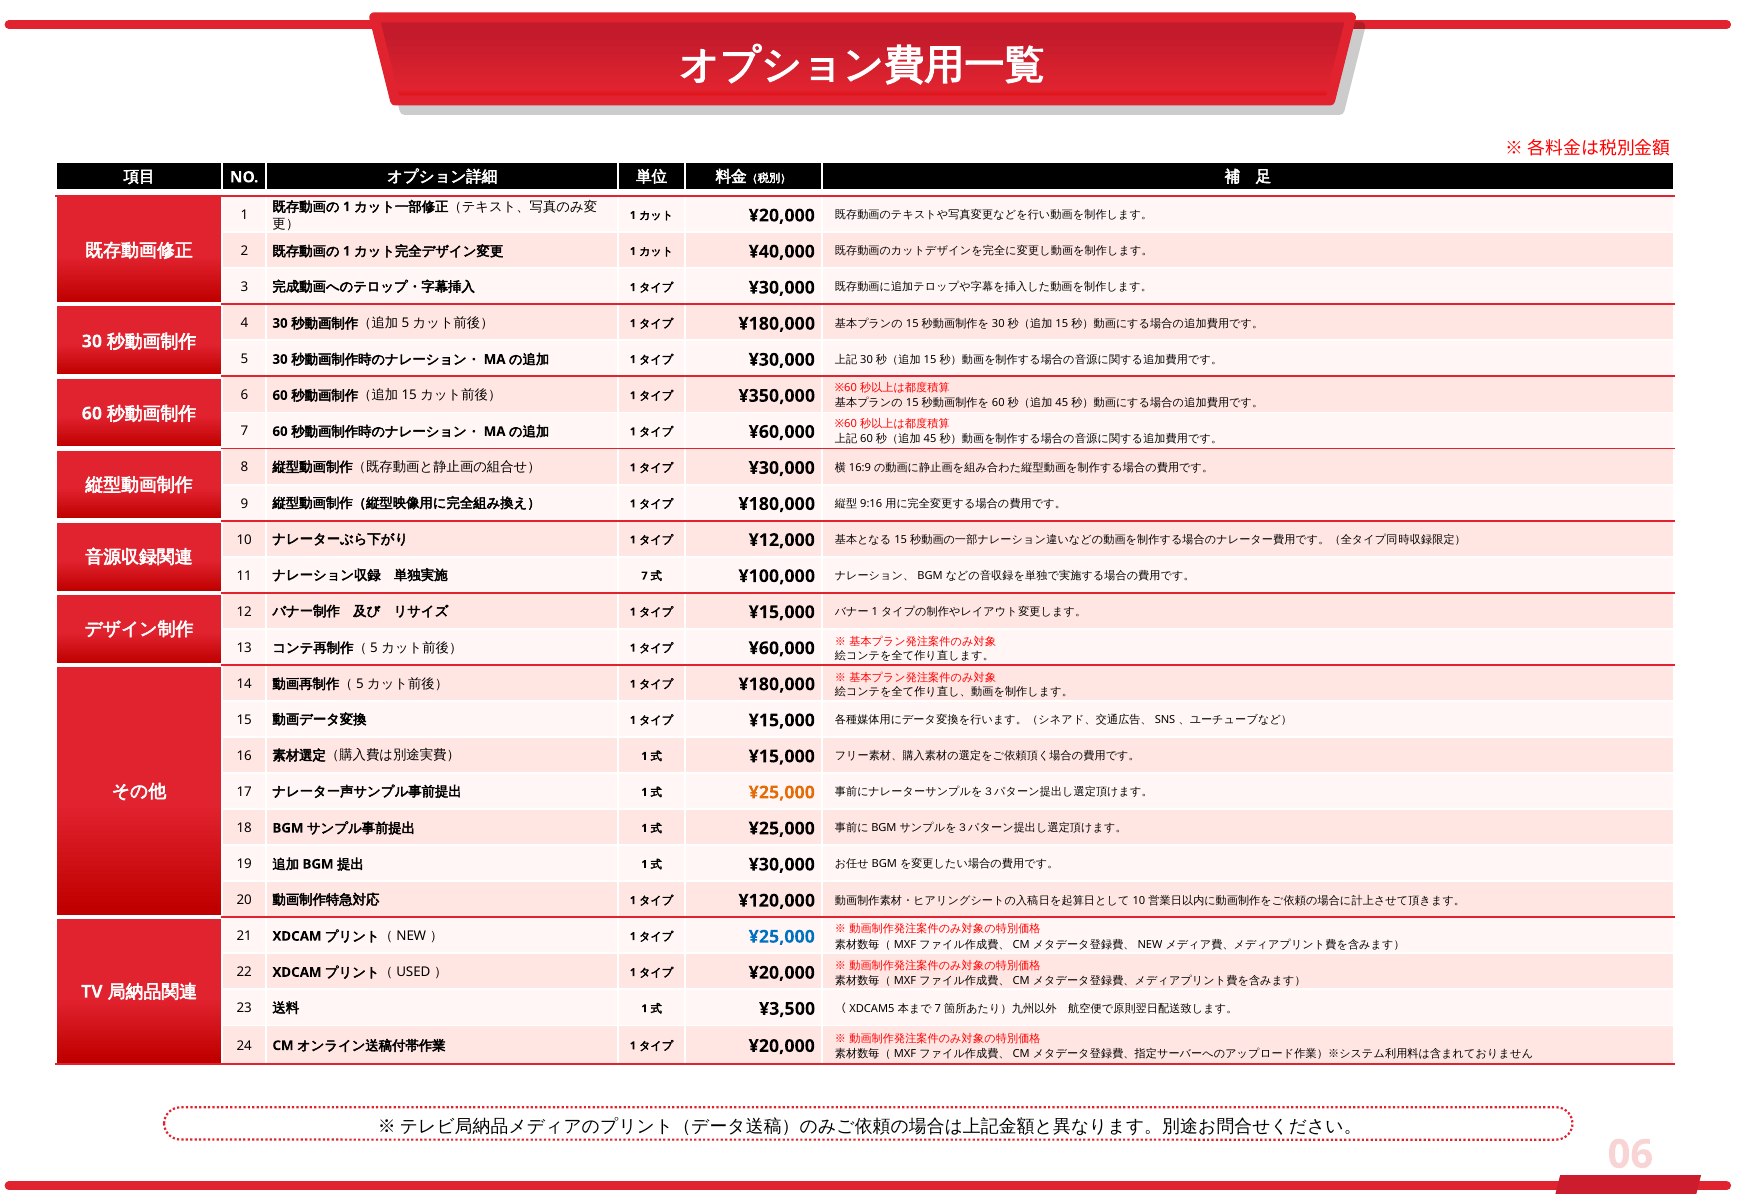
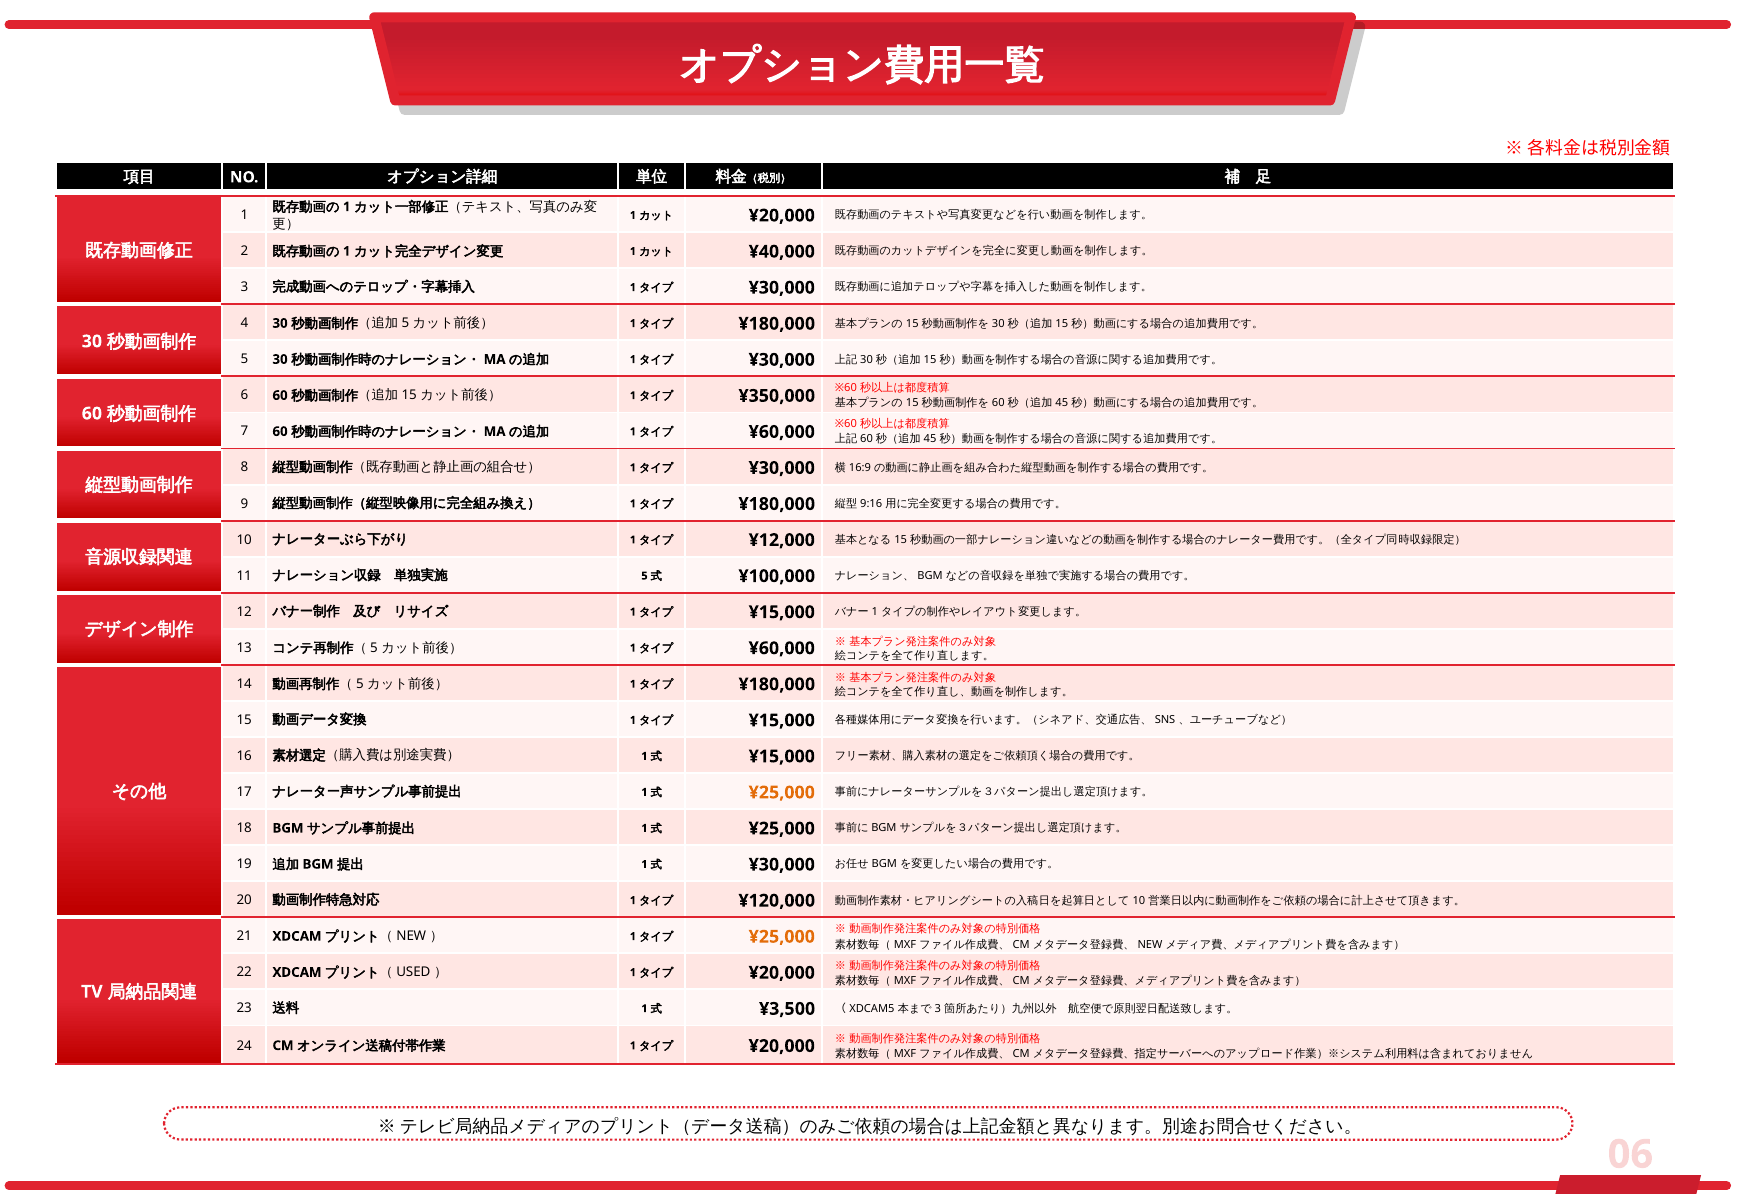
7: 7 -> 5 (644, 576)
¥25,000 colour: blue -> orange (782, 937)
7: 7 -> 3 (938, 1009)
